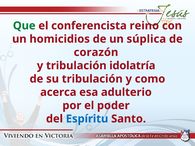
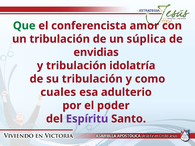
reino: reino -> amor (144, 26)
un homicidios: homicidios -> tribulación (60, 39)
corazón: corazón -> envidias (96, 52)
acerca: acerca -> cuales (58, 92)
Espíritu colour: blue -> purple (87, 119)
